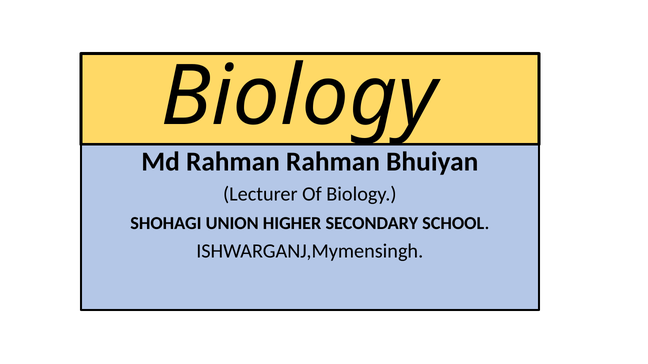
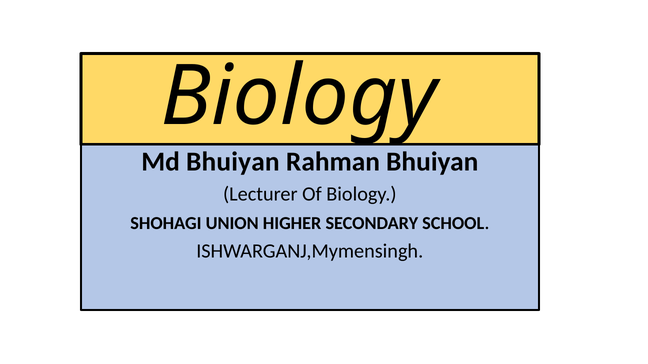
Md Rahman: Rahman -> Bhuiyan (233, 162)
